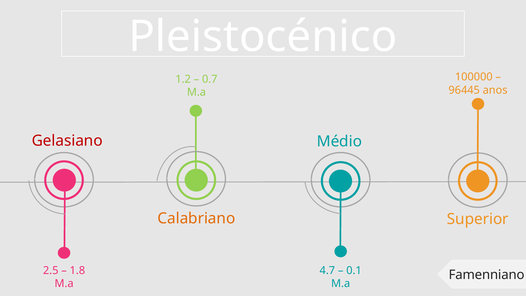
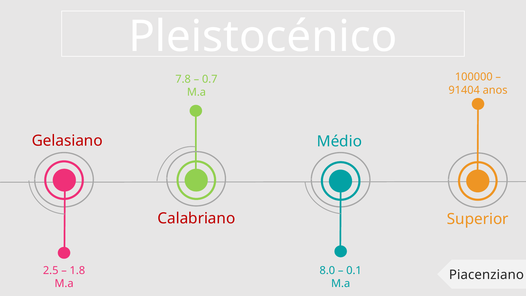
1.2: 1.2 -> 7.8 (183, 79)
96445: 96445 -> 91404 (464, 90)
Calabriano colour: orange -> red (196, 218)
4.7: 4.7 -> 8.0 (327, 270)
Famenniano: Famenniano -> Piacenziano (486, 275)
